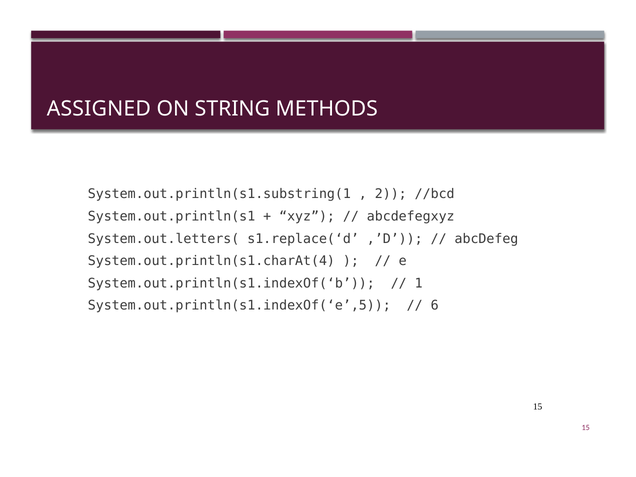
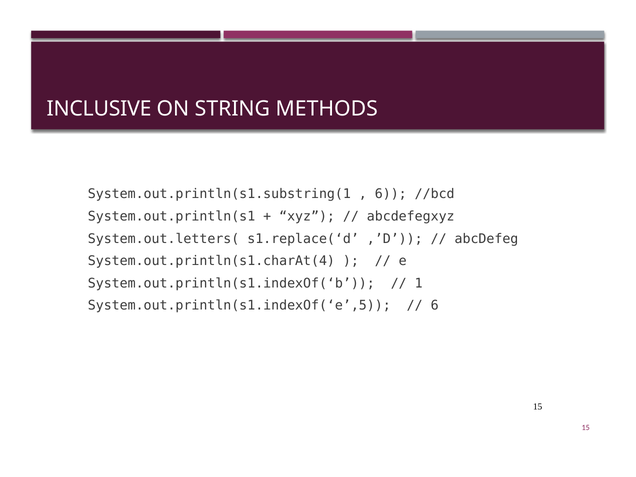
ASSIGNED: ASSIGNED -> INCLUSIVE (99, 109)
2: 2 -> 6 (391, 194)
